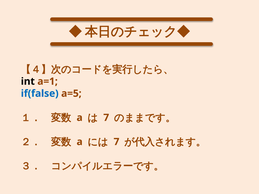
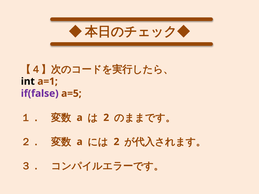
if(false colour: blue -> purple (40, 94)
7: 7 -> 2 (106, 118)
7: 7 -> 2 (116, 142)
